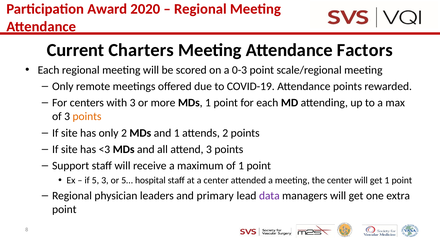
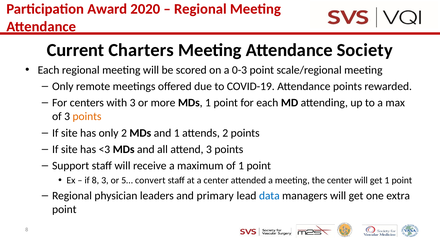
Factors: Factors -> Society (365, 50)
if 5: 5 -> 8 (95, 181)
hospital: hospital -> convert (150, 181)
data colour: purple -> blue (269, 196)
